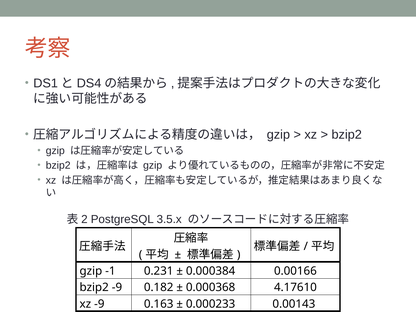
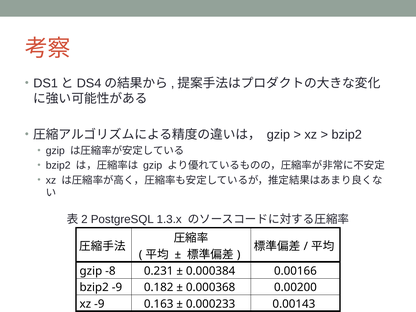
3.5.x: 3.5.x -> 1.3.x (169, 219)
-1: -1 -> -8 (110, 271)
4.17610: 4.17610 -> 0.00200 (295, 287)
